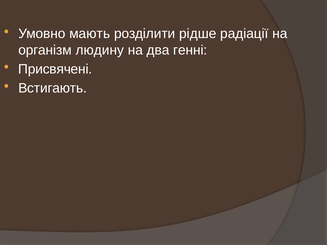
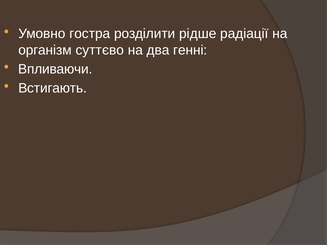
мають: мають -> гостра (90, 34)
людину: людину -> суттєво (100, 50)
Присвячені: Присвячені -> Впливаючи (55, 69)
